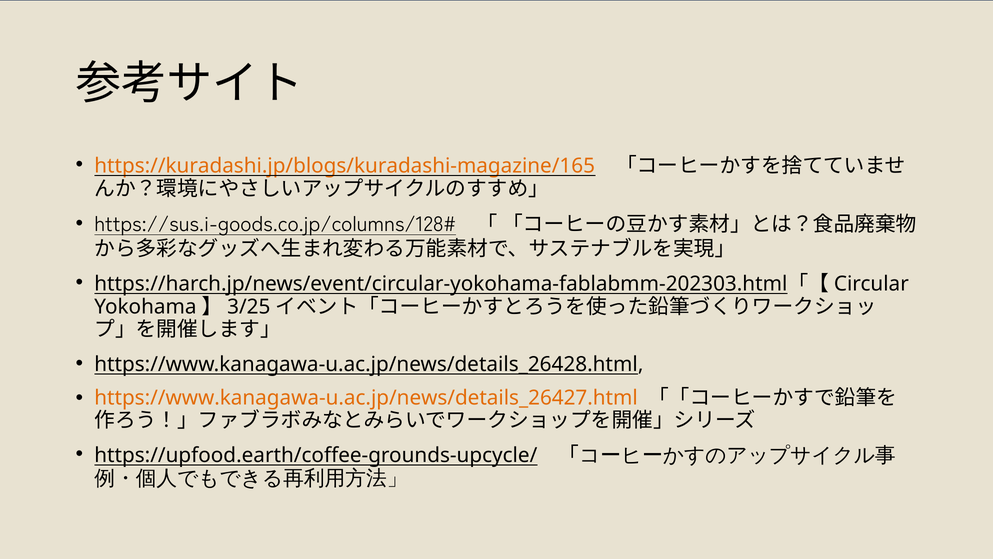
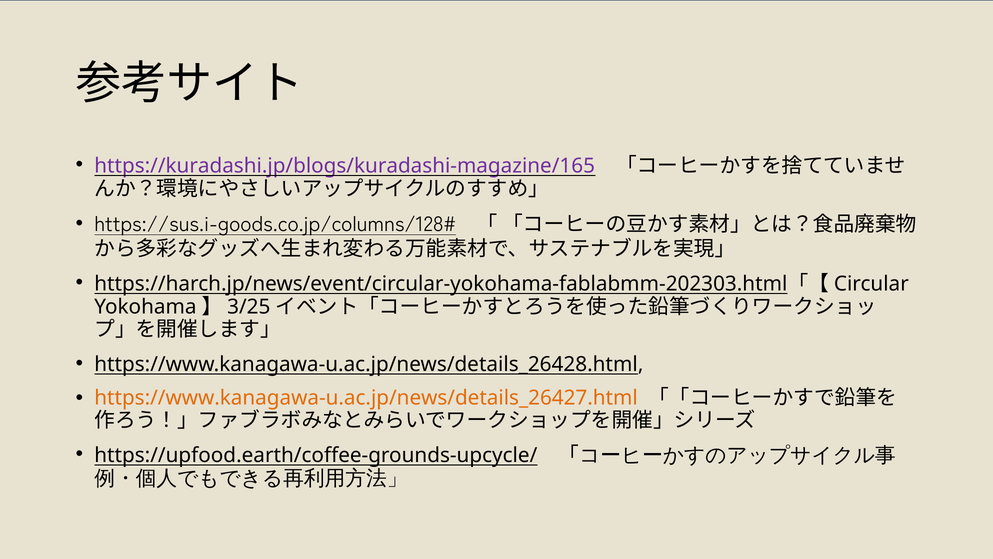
https://kuradashi.jp/blogs/kuradashi-magazine/165 colour: orange -> purple (345, 166)
